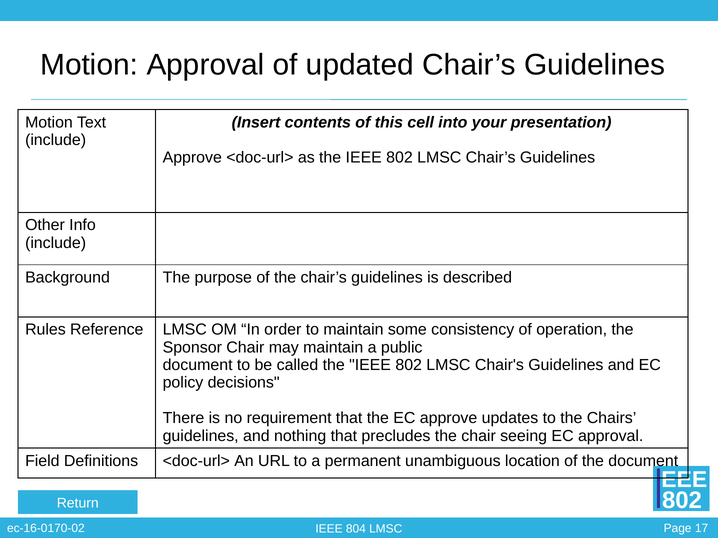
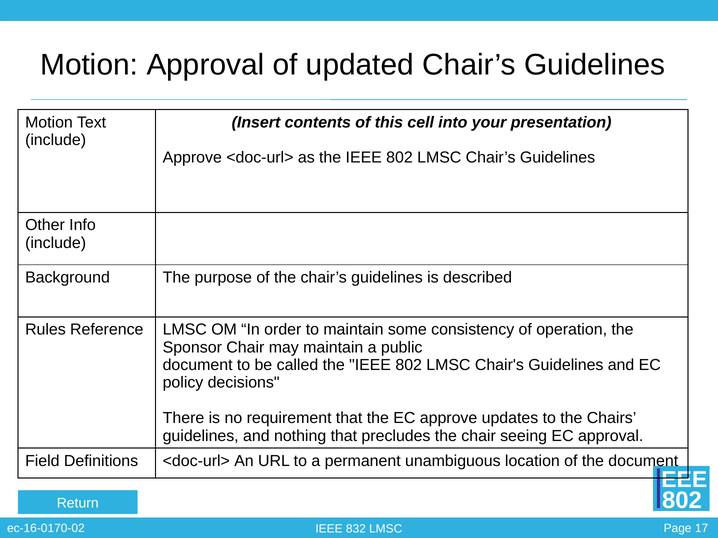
804: 804 -> 832 (356, 529)
